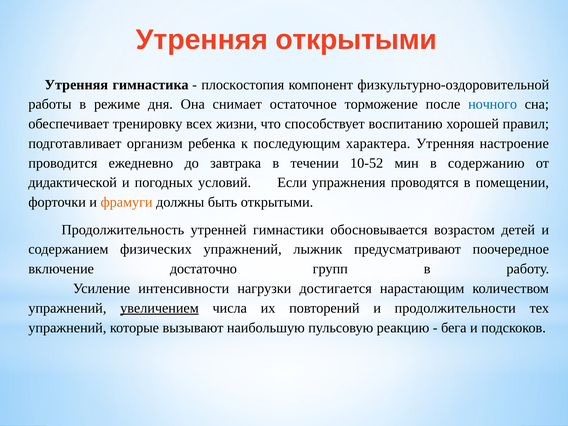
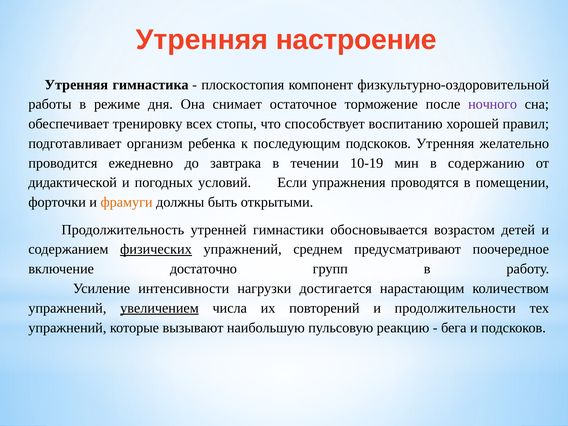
Утренняя открытыми: открытыми -> настроение (356, 40)
ночного colour: blue -> purple (493, 104)
жизни: жизни -> стопы (237, 124)
последующим характера: характера -> подскоков (378, 143)
настроение: настроение -> желательно (514, 143)
10-52: 10-52 -> 10-19 (367, 163)
физических underline: none -> present (156, 249)
лыжник: лыжник -> среднем (318, 249)
